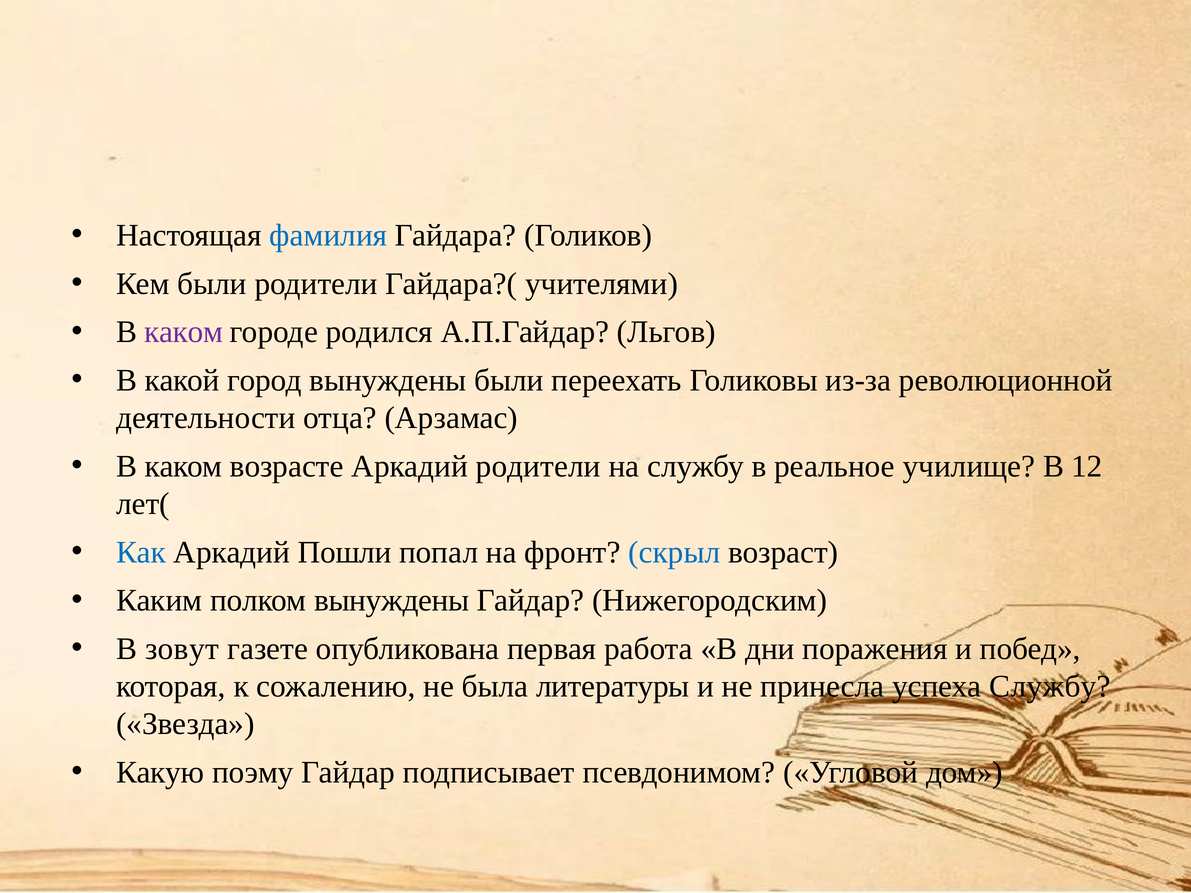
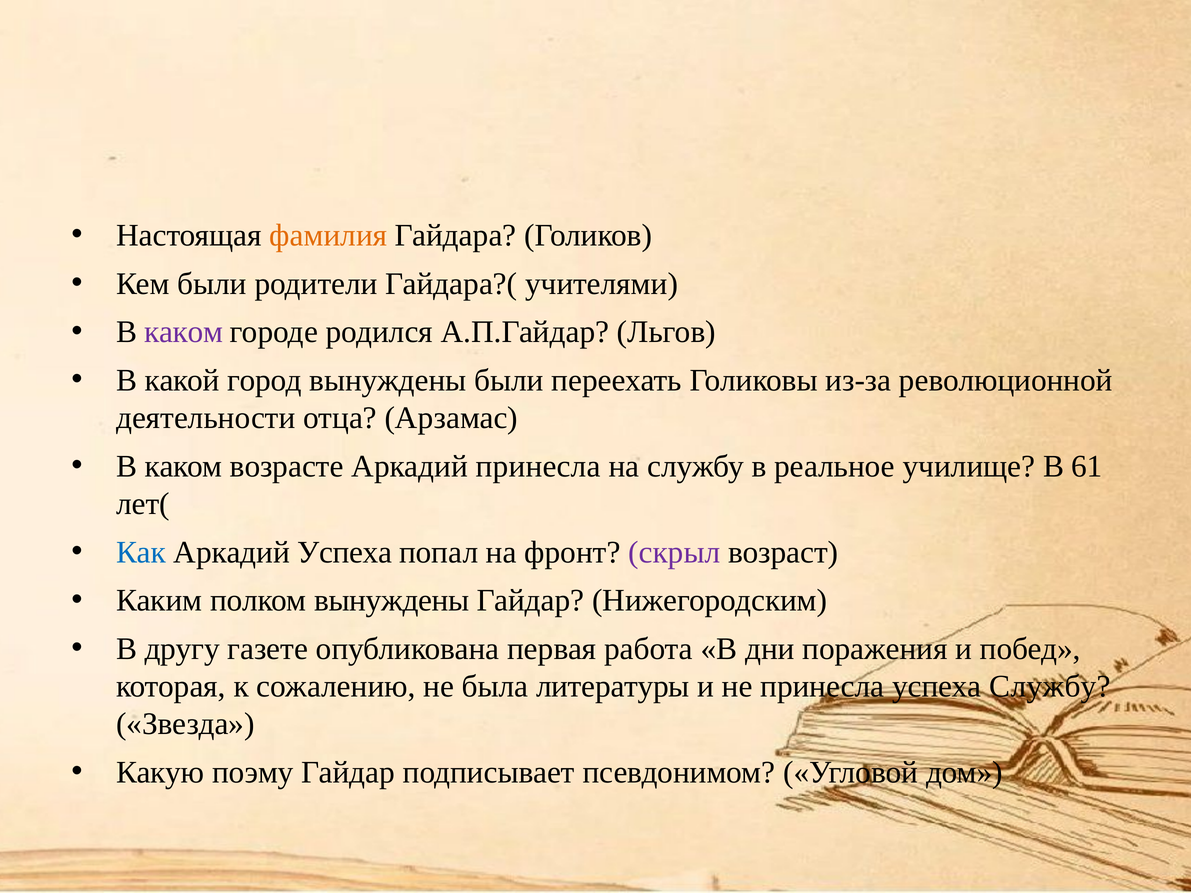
фамилия colour: blue -> orange (328, 235)
Аркадий родители: родители -> принесла (538, 466)
12: 12 -> 61 (1087, 466)
Аркадий Пошли: Пошли -> Успеха (345, 552)
скрыл colour: blue -> purple (674, 552)
зовут: зовут -> другу (182, 649)
